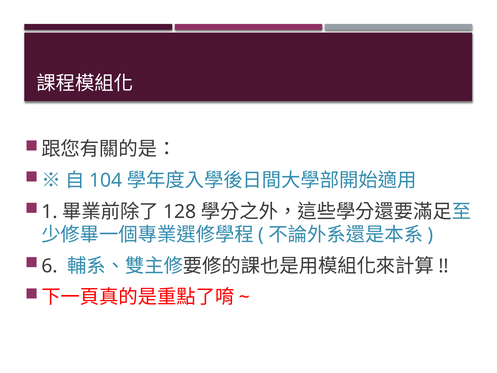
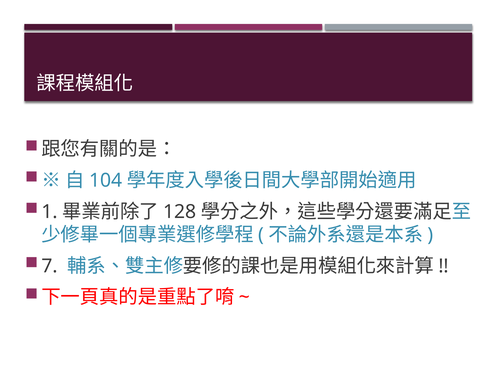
6: 6 -> 7 (49, 266)
